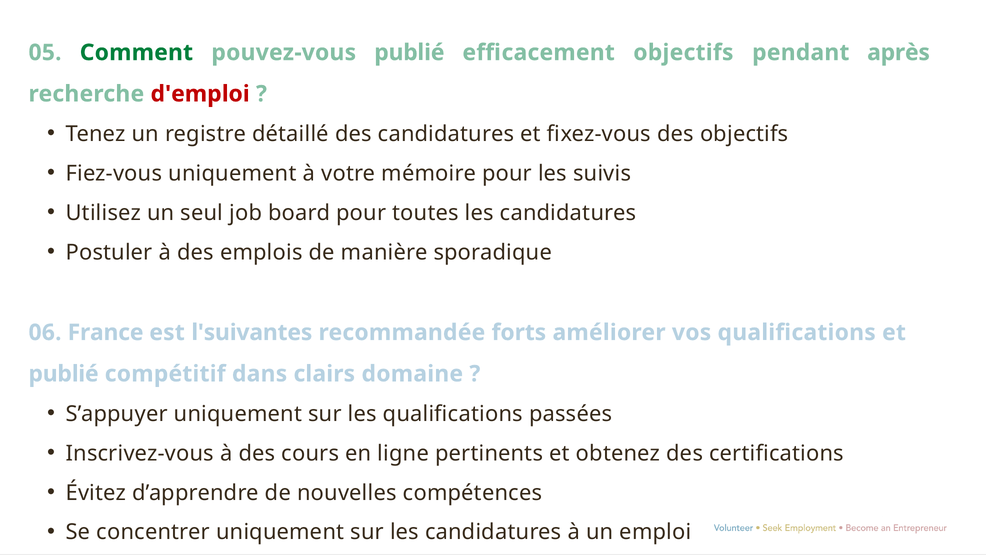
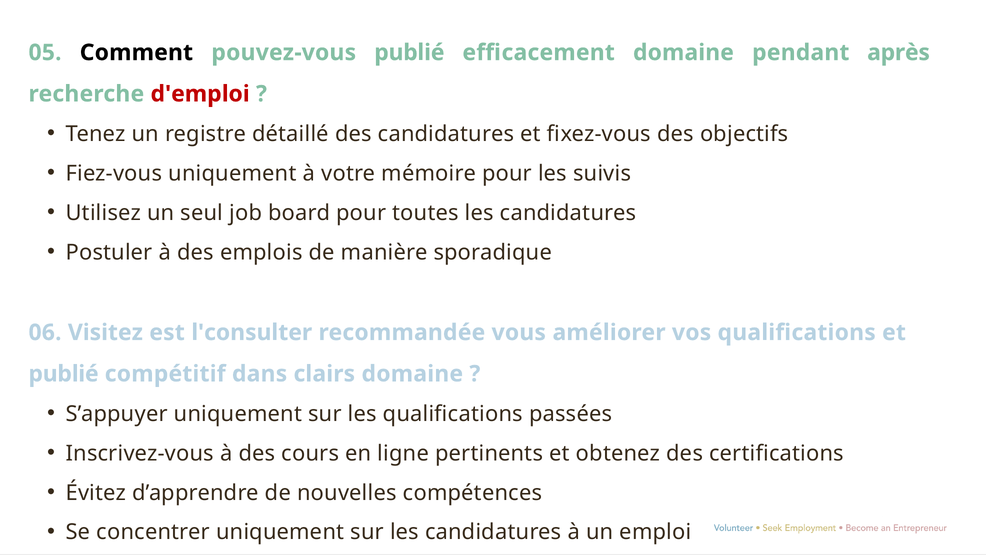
Comment colour: green -> black (136, 53)
efficacement objectifs: objectifs -> domaine (683, 53)
France: France -> Visitez (105, 332)
l'suivantes: l'suivantes -> l'consulter (252, 332)
forts: forts -> vous (519, 332)
